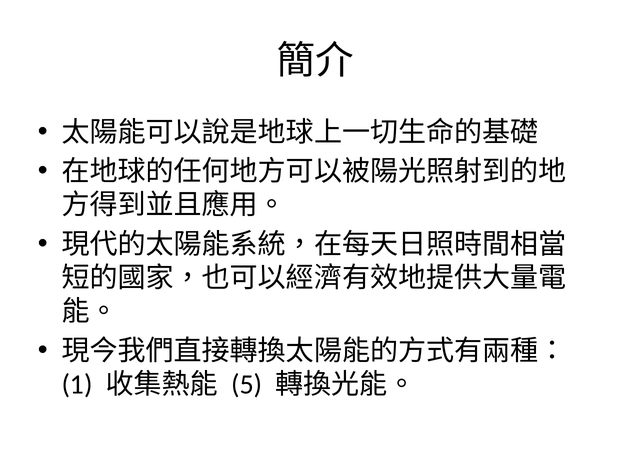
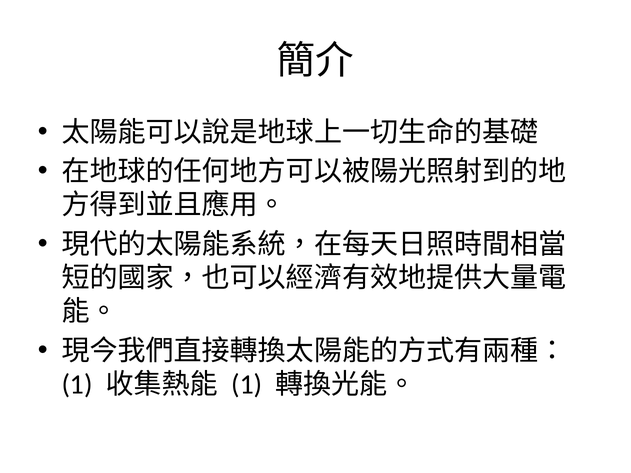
5: 5 -> 1 (247, 385)
